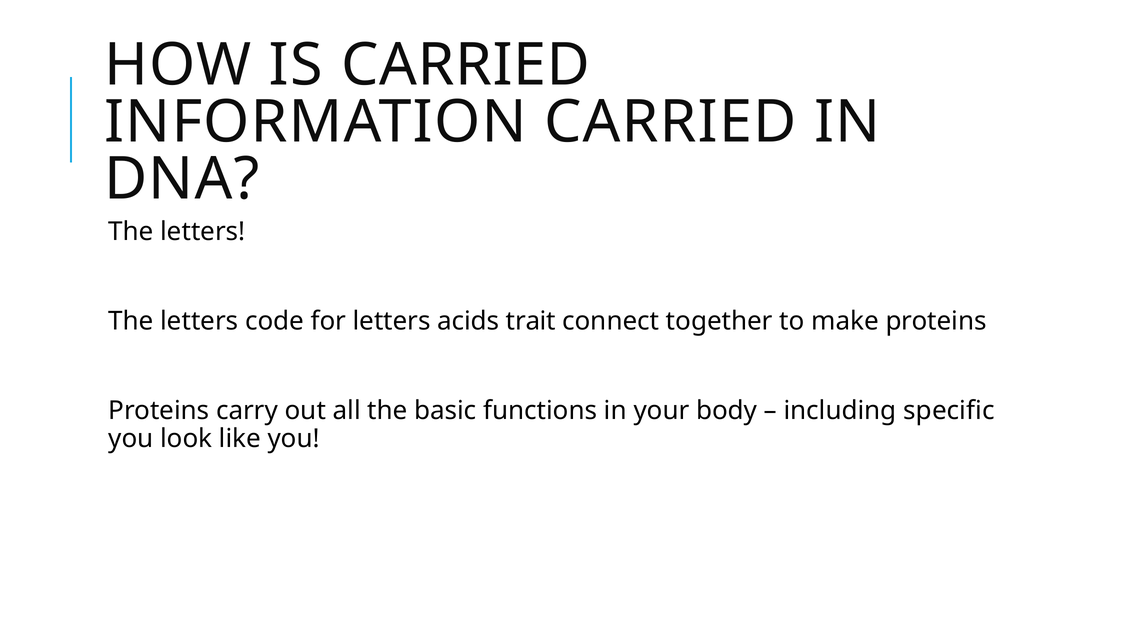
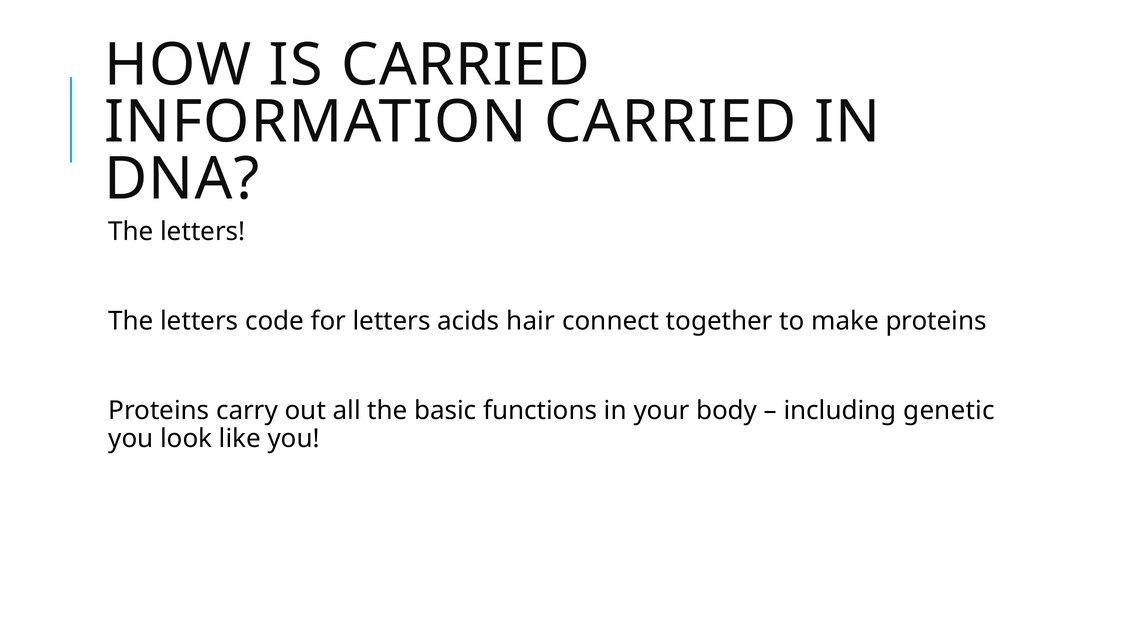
trait: trait -> hair (531, 321)
specific: specific -> genetic (949, 411)
